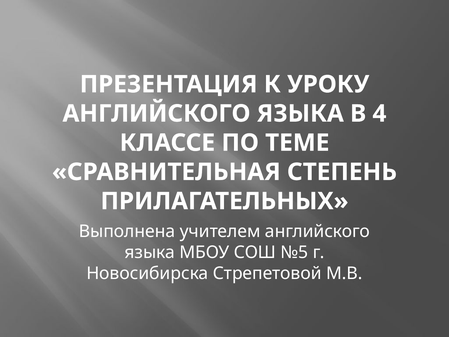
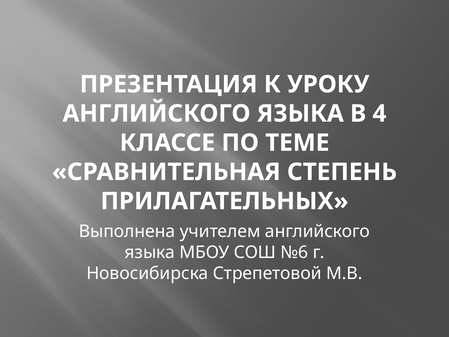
№5: №5 -> №6 (294, 252)
